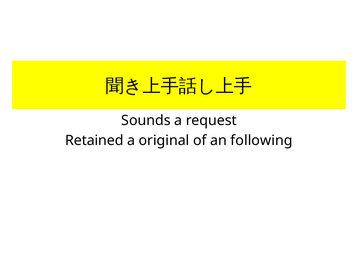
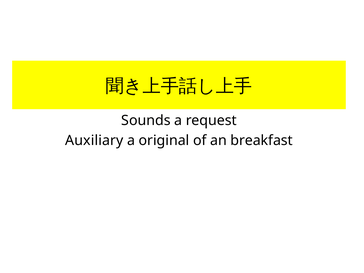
Retained: Retained -> Auxiliary (94, 140)
following: following -> breakfast (262, 140)
